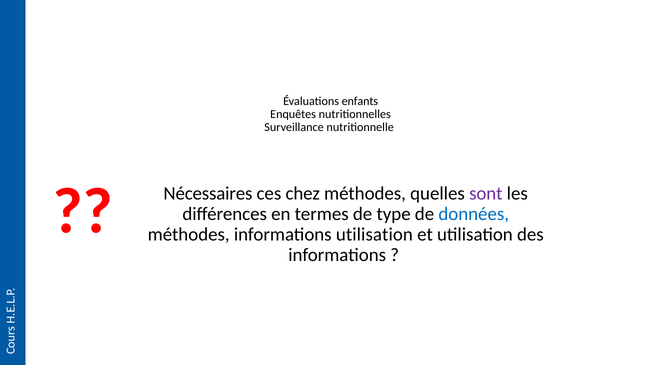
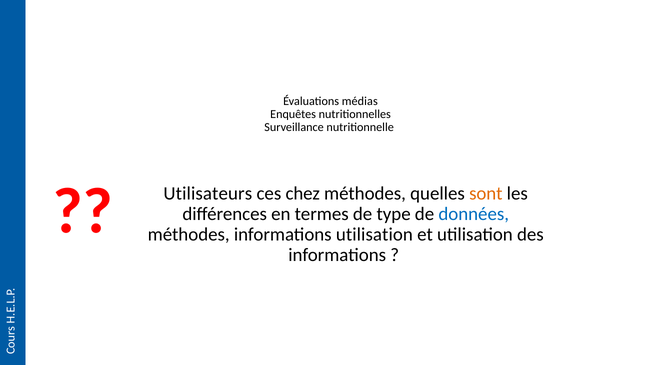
enfants: enfants -> médias (360, 101)
Nécessaires: Nécessaires -> Utilisateurs (208, 193)
sont colour: purple -> orange (486, 193)
